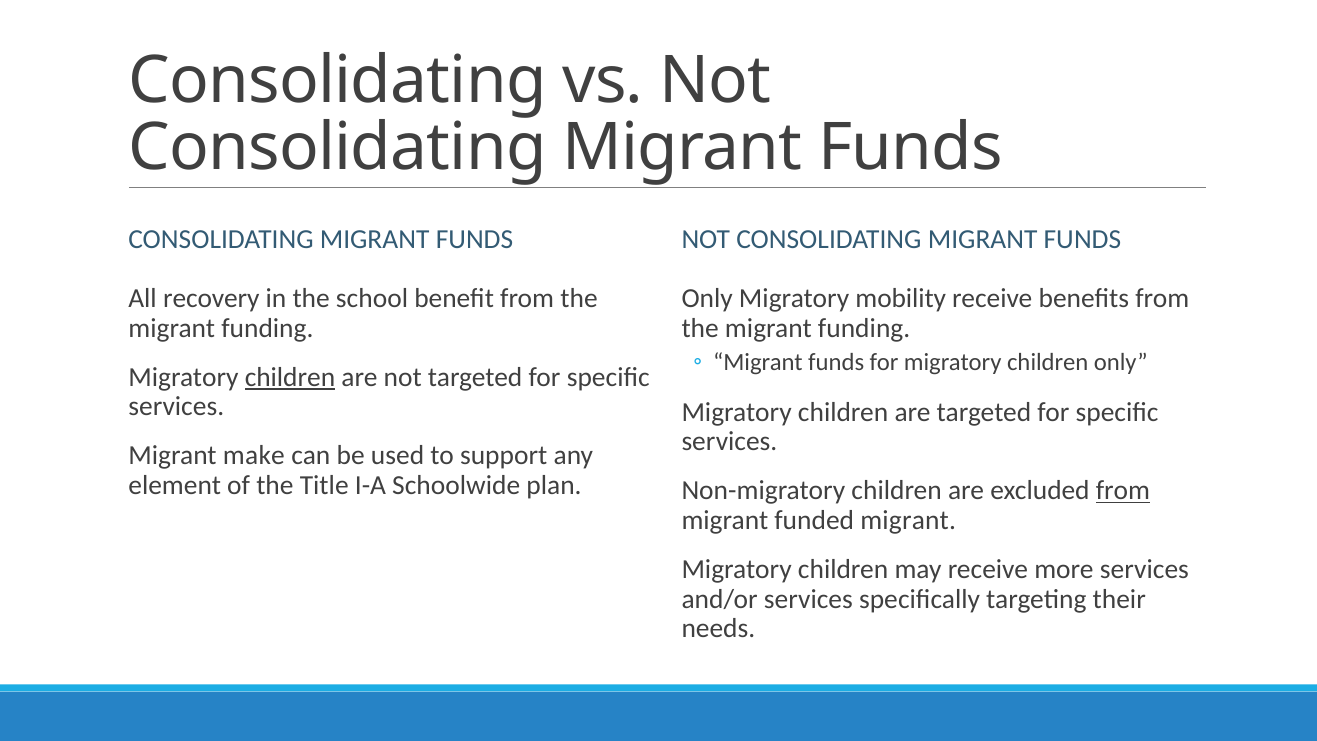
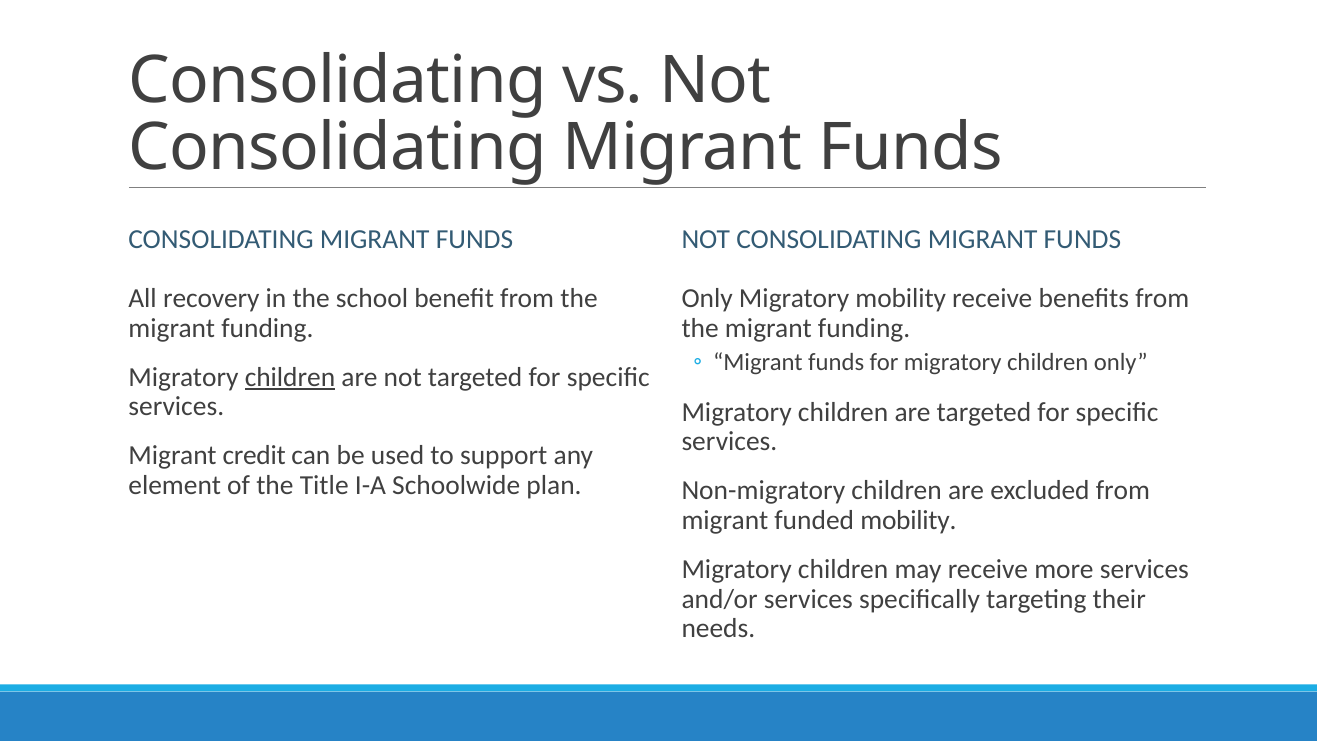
make: make -> credit (254, 456)
from underline: present -> none (1123, 491)
funded migrant: migrant -> mobility (908, 520)
